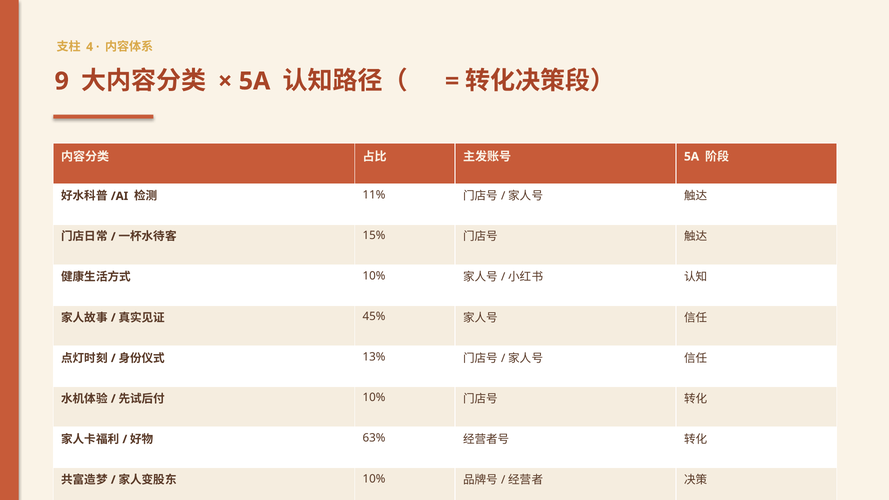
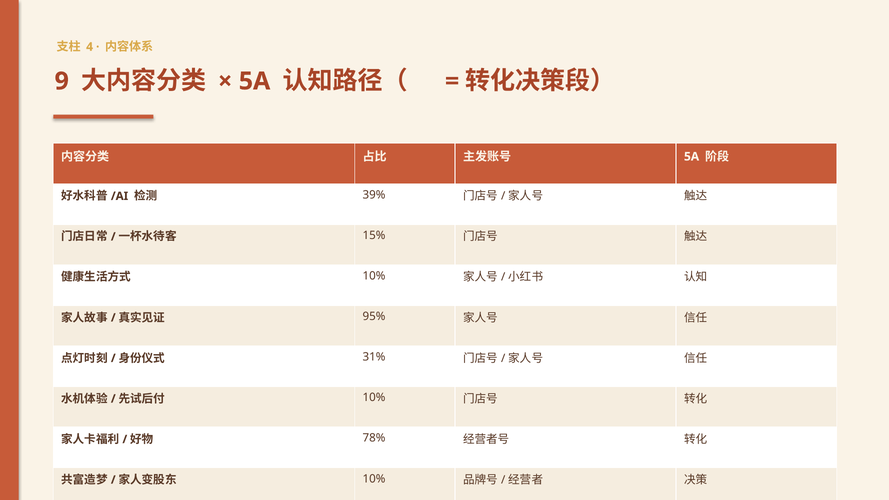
11%: 11% -> 39% (374, 195)
45%: 45% -> 95% (374, 317)
13%: 13% -> 31% (374, 357)
63%: 63% -> 78% (374, 438)
